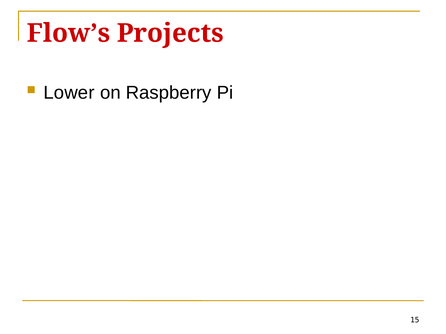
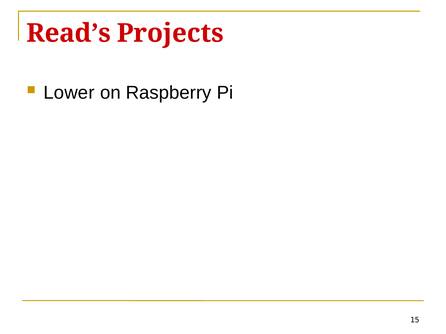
Flow’s: Flow’s -> Read’s (69, 33)
